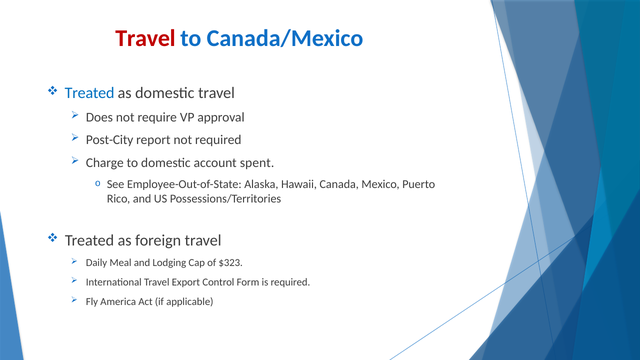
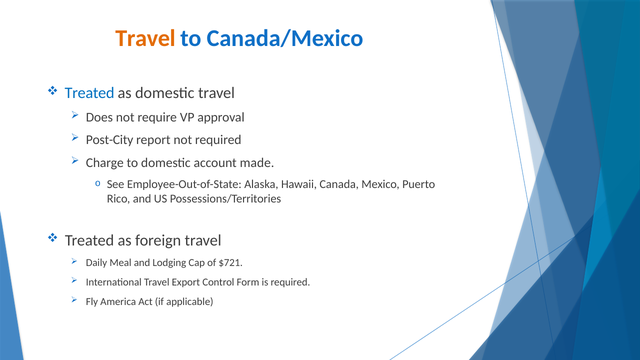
Travel colour: red -> orange (145, 38)
spent: spent -> made (257, 163)
$323: $323 -> $721 (231, 263)
